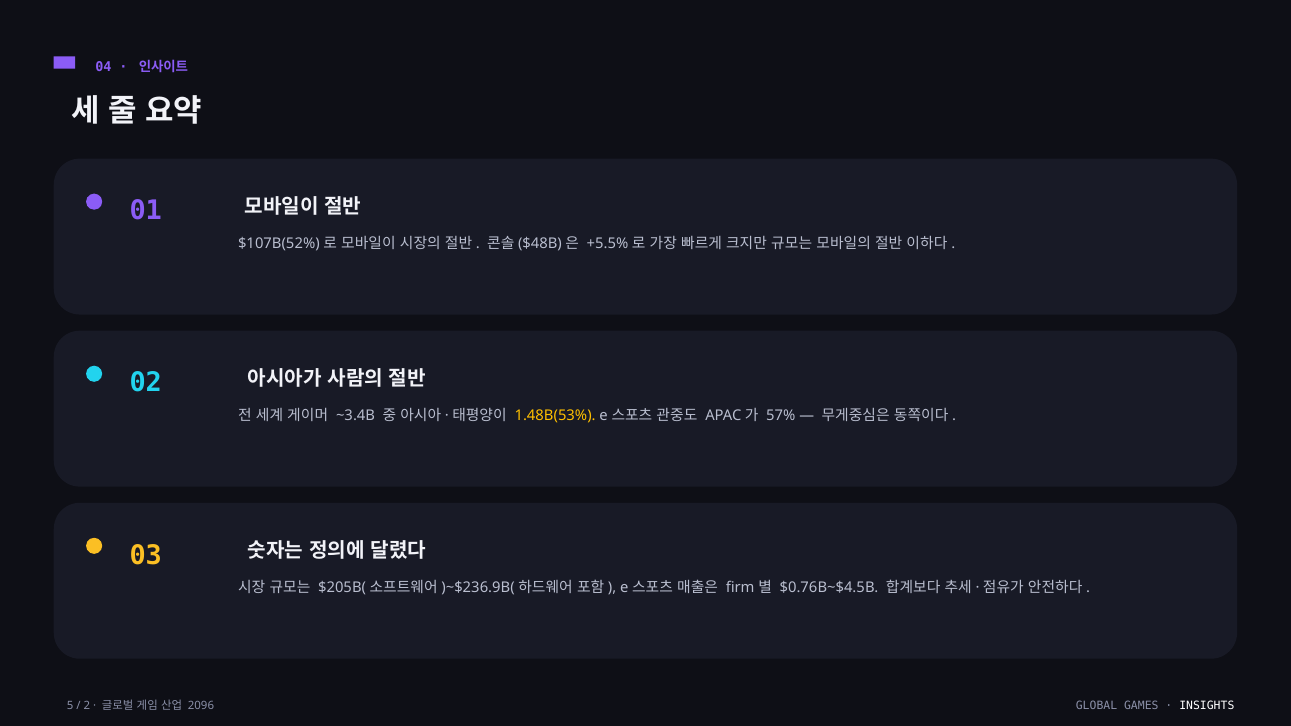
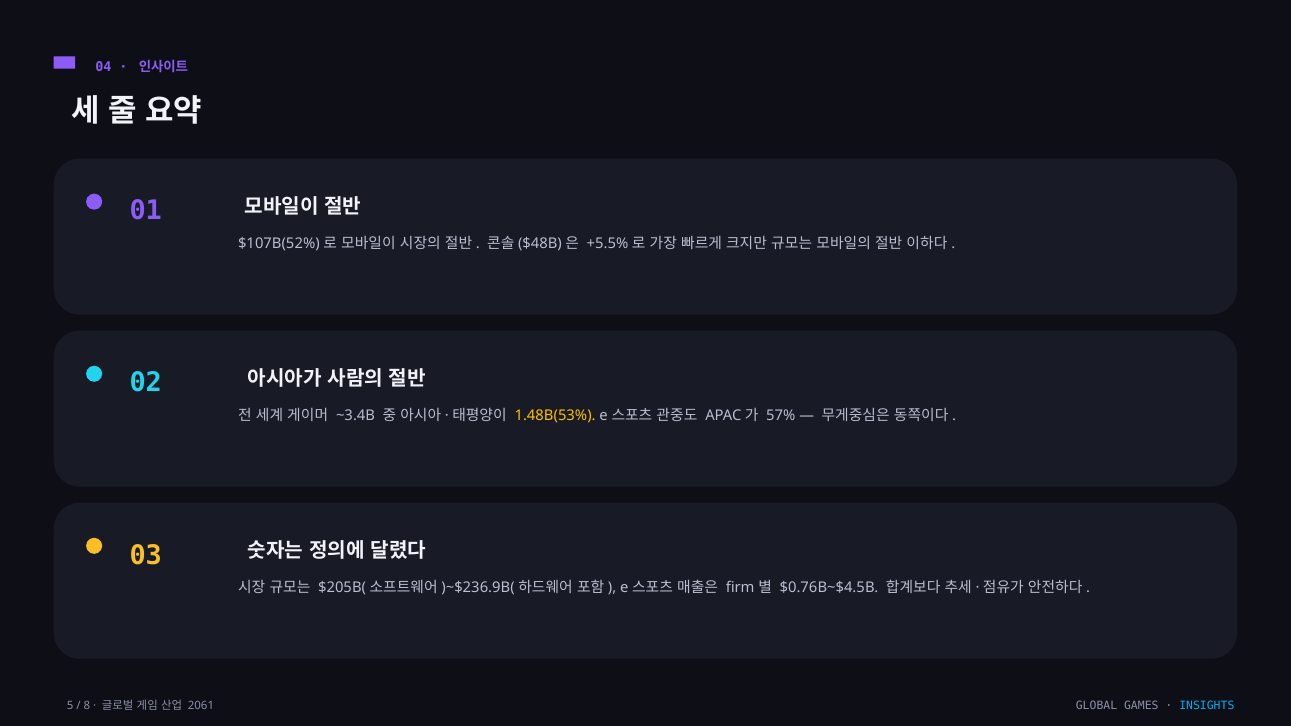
2: 2 -> 8 (87, 706)
2096: 2096 -> 2061 (201, 706)
INSIGHTS colour: white -> light blue (1207, 706)
